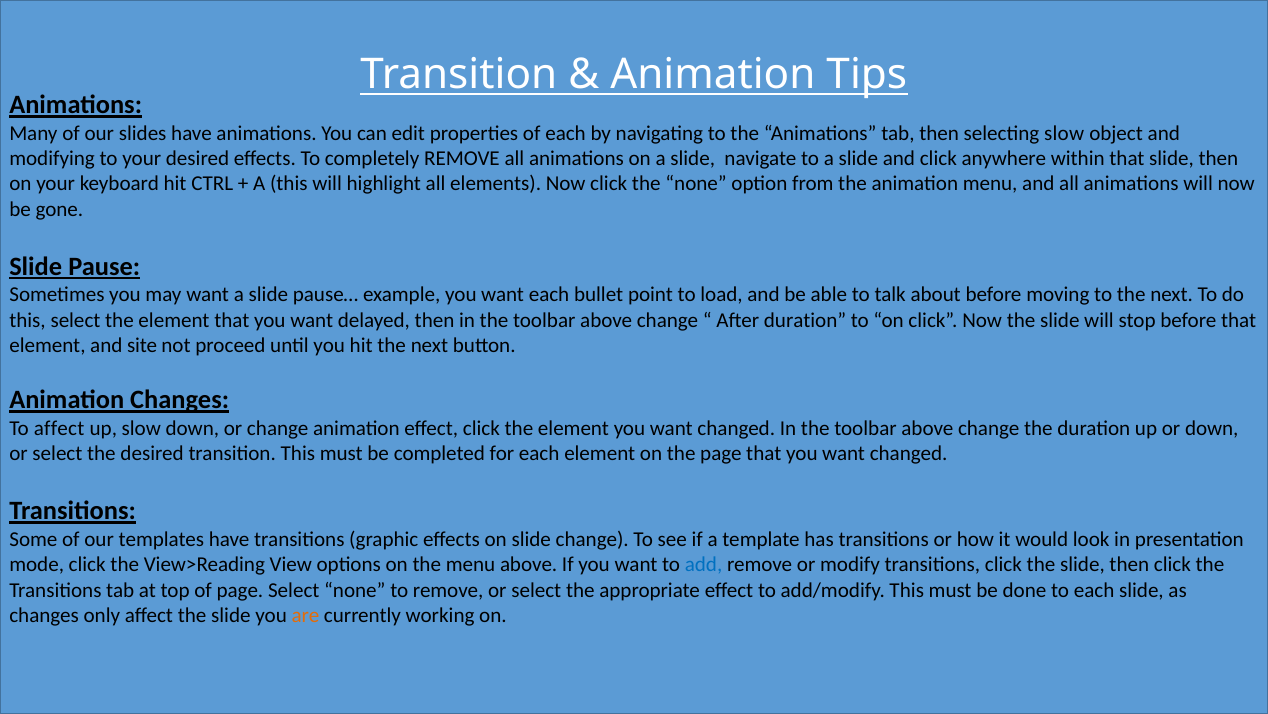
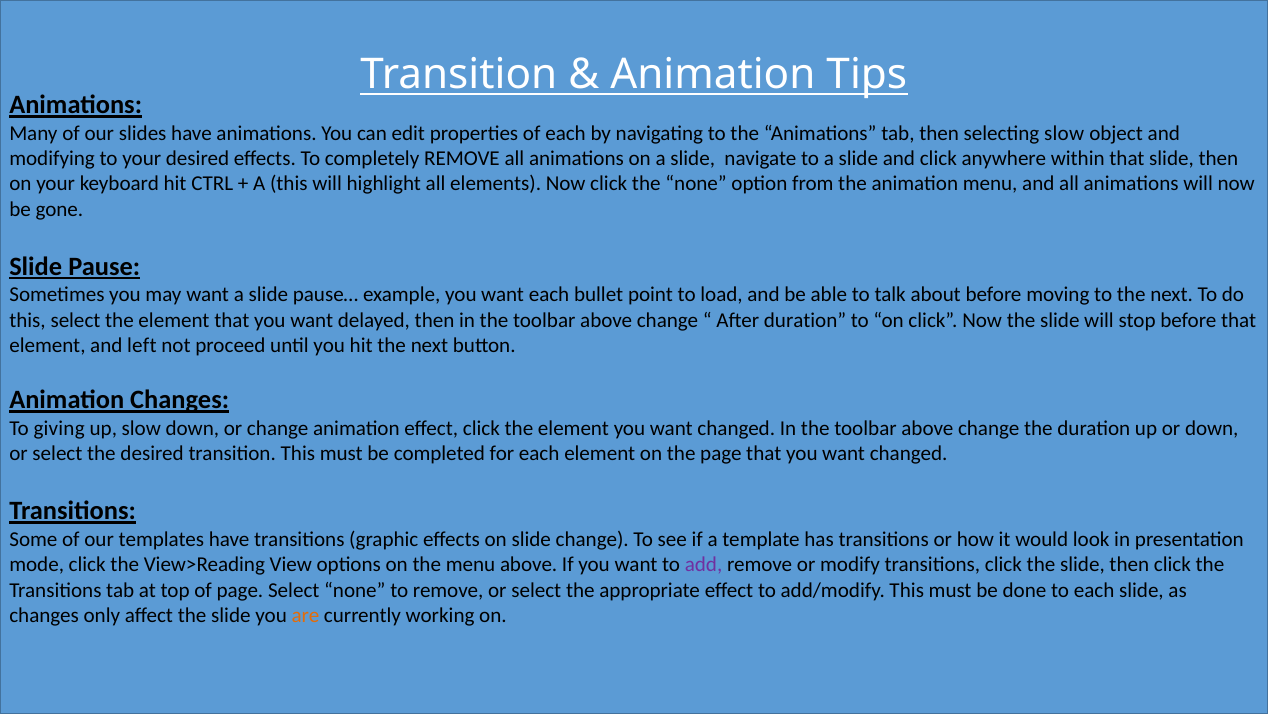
site: site -> left (142, 345)
To affect: affect -> giving (59, 428)
add colour: blue -> purple (704, 564)
